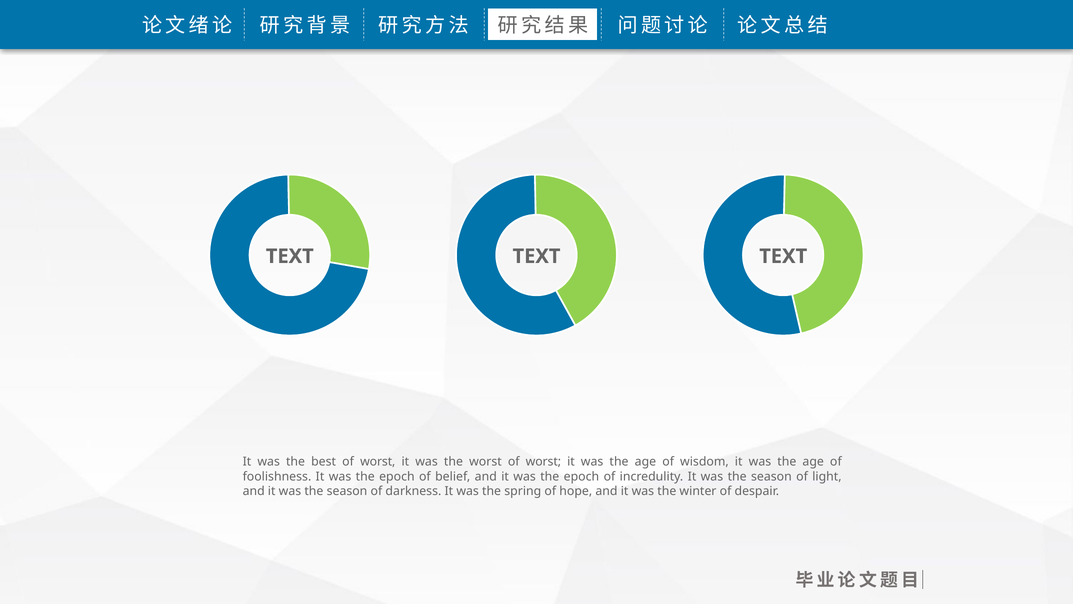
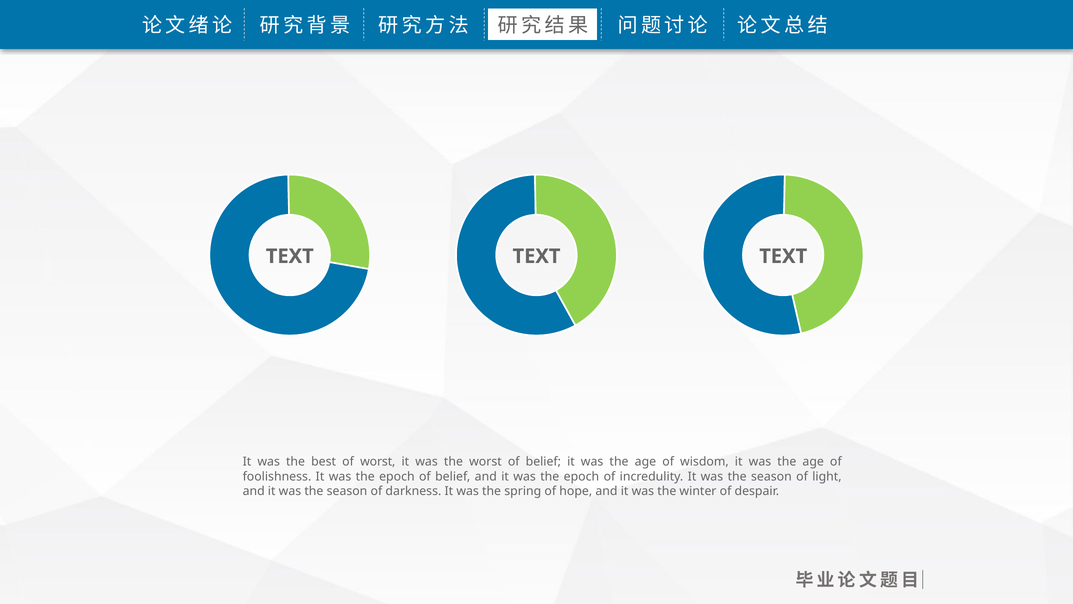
worst of worst: worst -> belief (543, 461)
